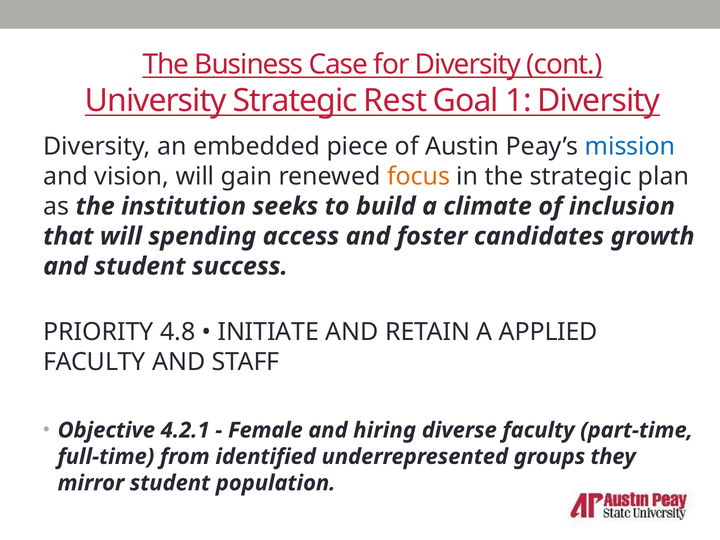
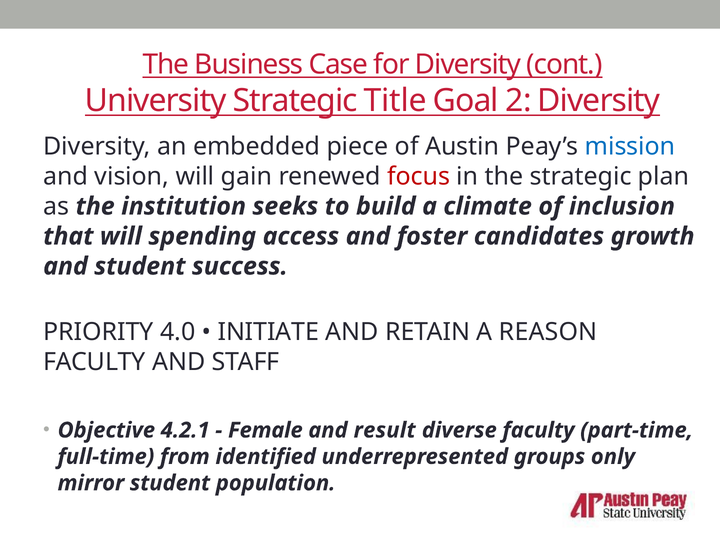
Rest: Rest -> Title (395, 101)
1: 1 -> 2 (518, 101)
focus colour: orange -> red (419, 176)
4.8: 4.8 -> 4.0 (178, 332)
APPLIED: APPLIED -> REASON (548, 332)
hiring: hiring -> result (385, 430)
they: they -> only (613, 457)
